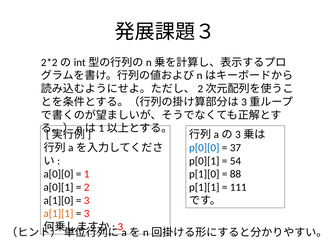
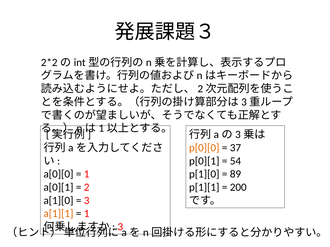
p[0][0 colour: blue -> orange (204, 148)
88: 88 -> 89 (235, 174)
111: 111 -> 200 (238, 188)
3: 3 -> 1 (87, 214)
